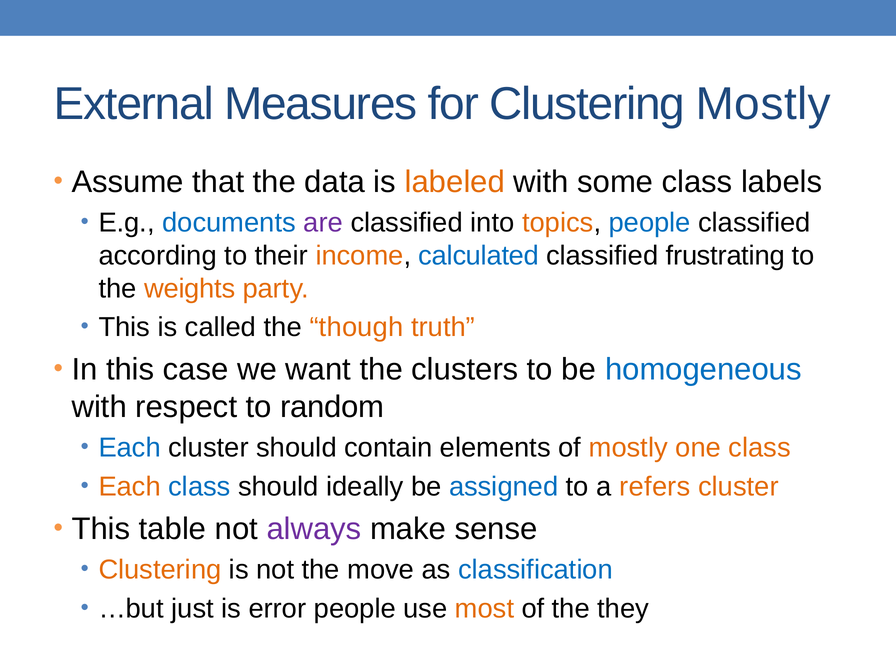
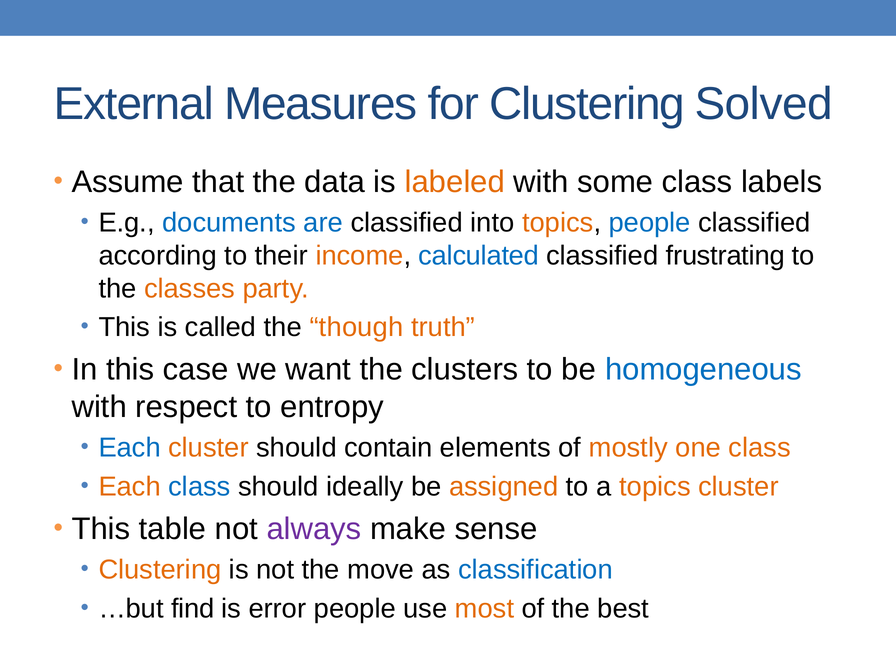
Clustering Mostly: Mostly -> Solved (764, 104)
are colour: purple -> blue (323, 223)
weights: weights -> classes (190, 289)
random: random -> entropy (332, 407)
cluster colour: black -> orange (209, 448)
assigned colour: blue -> orange (504, 487)
a refers: refers -> topics (655, 487)
just: just -> find (193, 609)
they: they -> best (623, 609)
